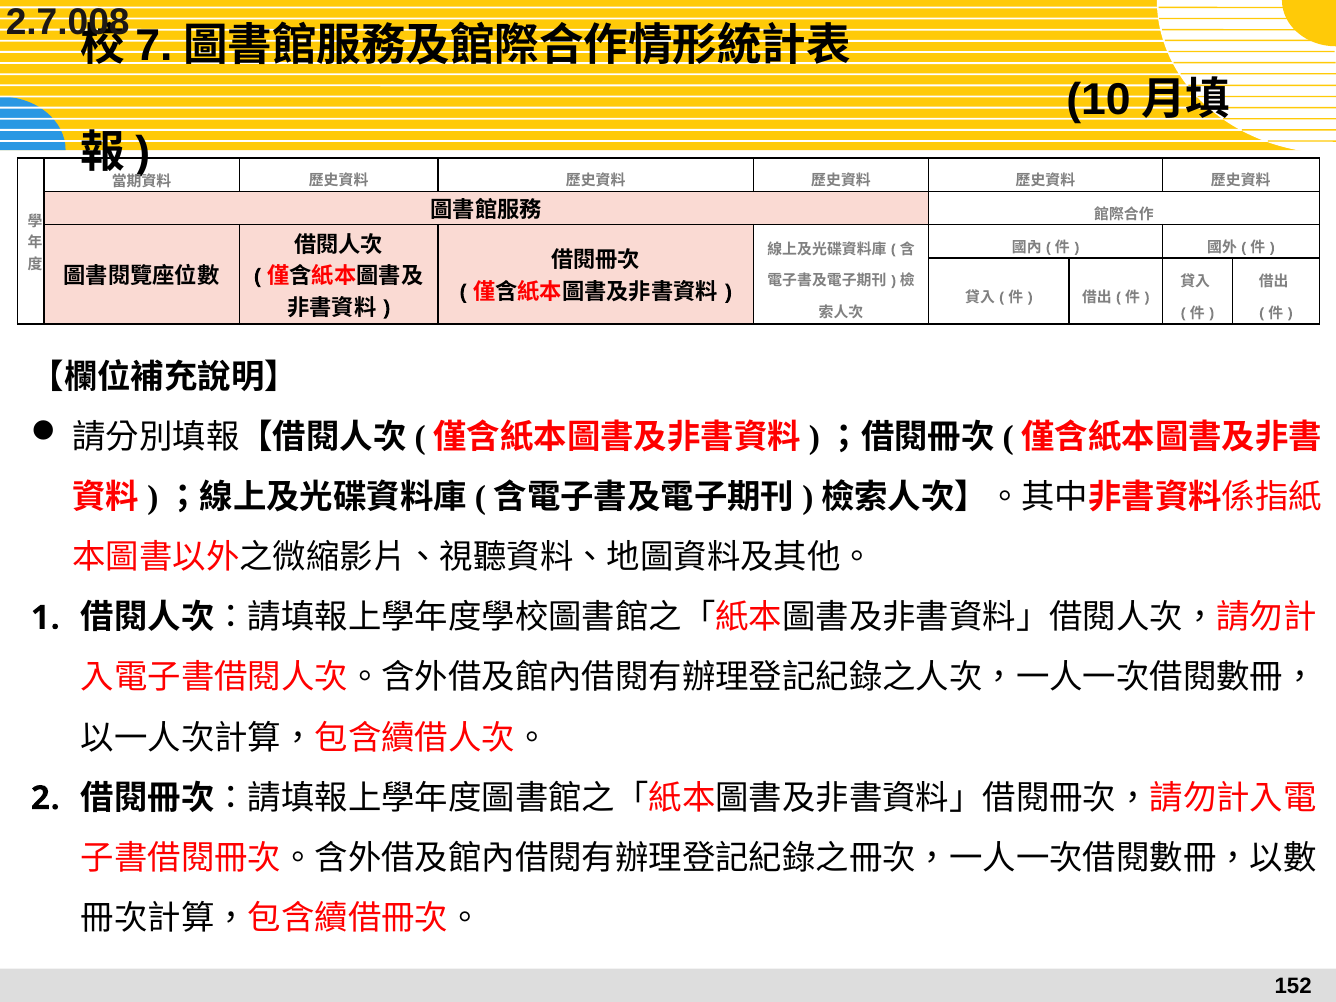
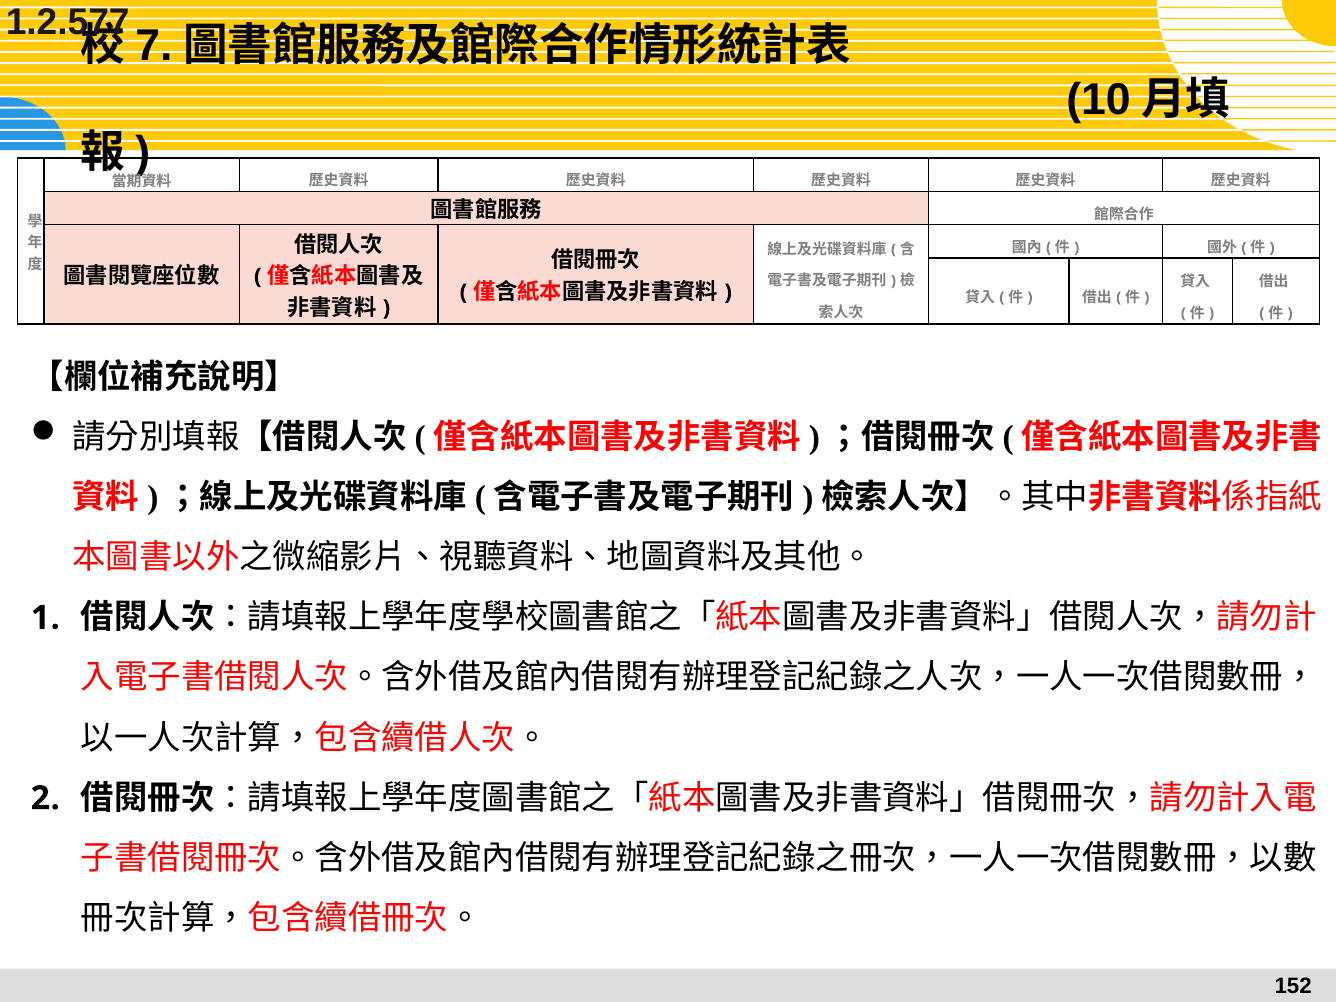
2.7.008: 2.7.008 -> 1.2.577 (68, 23)
